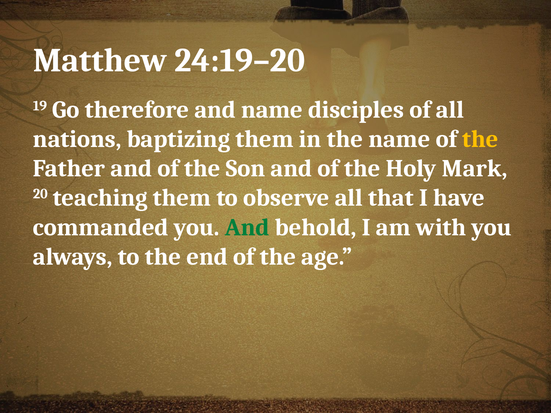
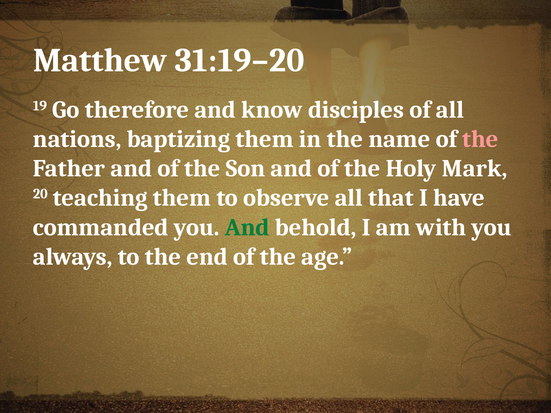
24:19–20: 24:19–20 -> 31:19–20 (240, 60)
and name: name -> know (272, 110)
the colour: yellow -> pink (480, 139)
